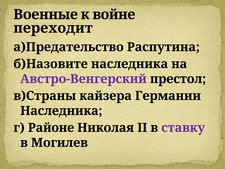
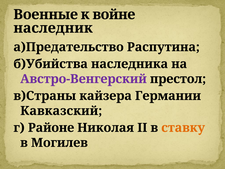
переходит: переходит -> наследник (53, 28)
б)Назовите: б)Назовите -> б)Убийства (51, 64)
Наследника: Наследника -> Кавказский (61, 111)
ставку colour: purple -> orange (183, 128)
